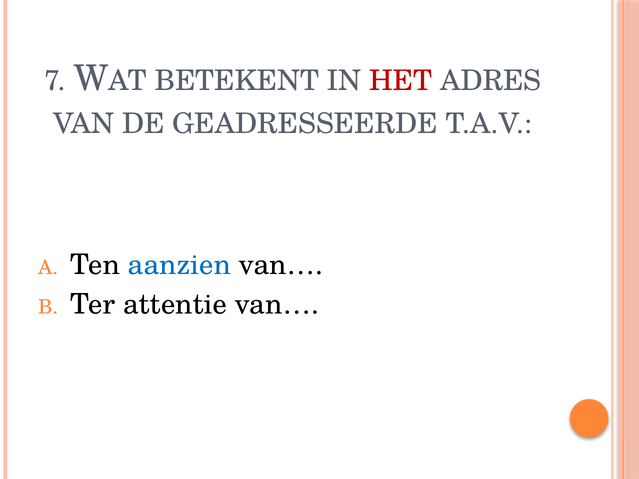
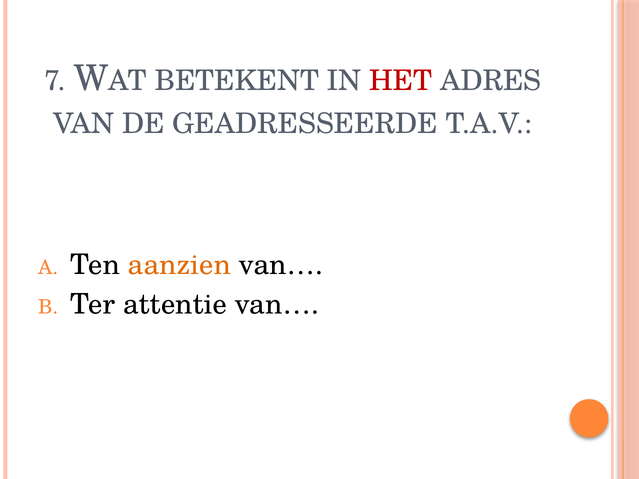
aanzien colour: blue -> orange (179, 265)
